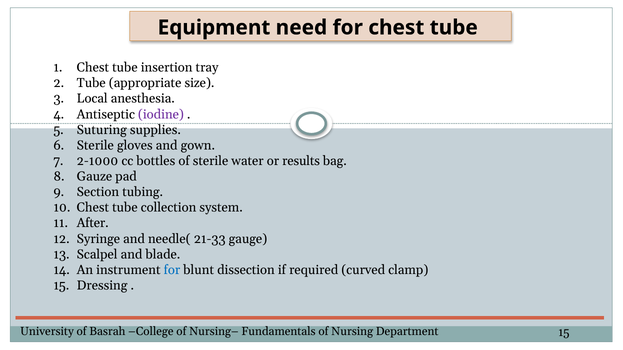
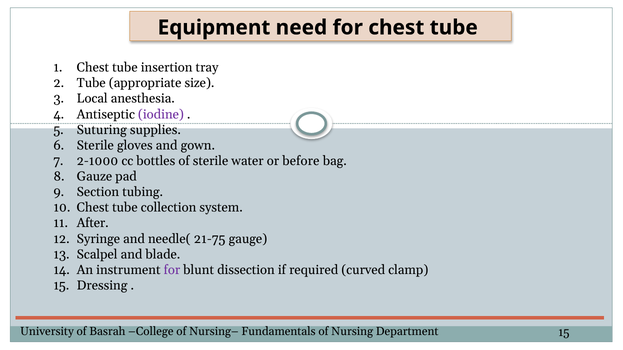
results: results -> before (301, 161)
21-33: 21-33 -> 21-75 (210, 239)
for colour: blue -> purple (172, 270)
